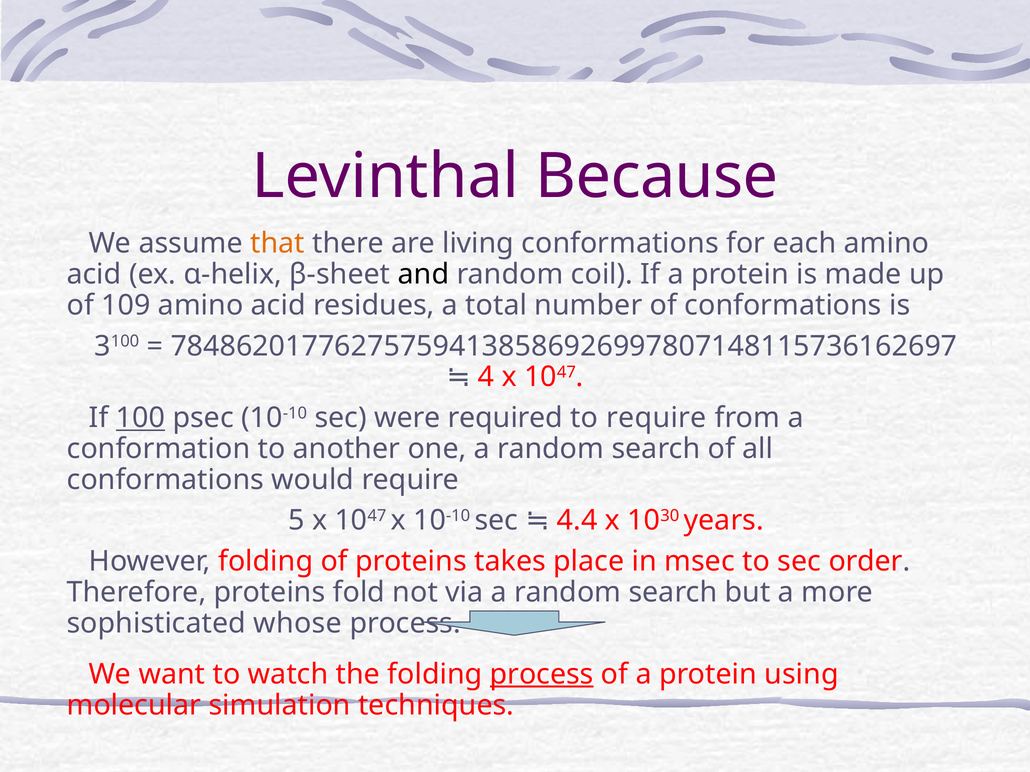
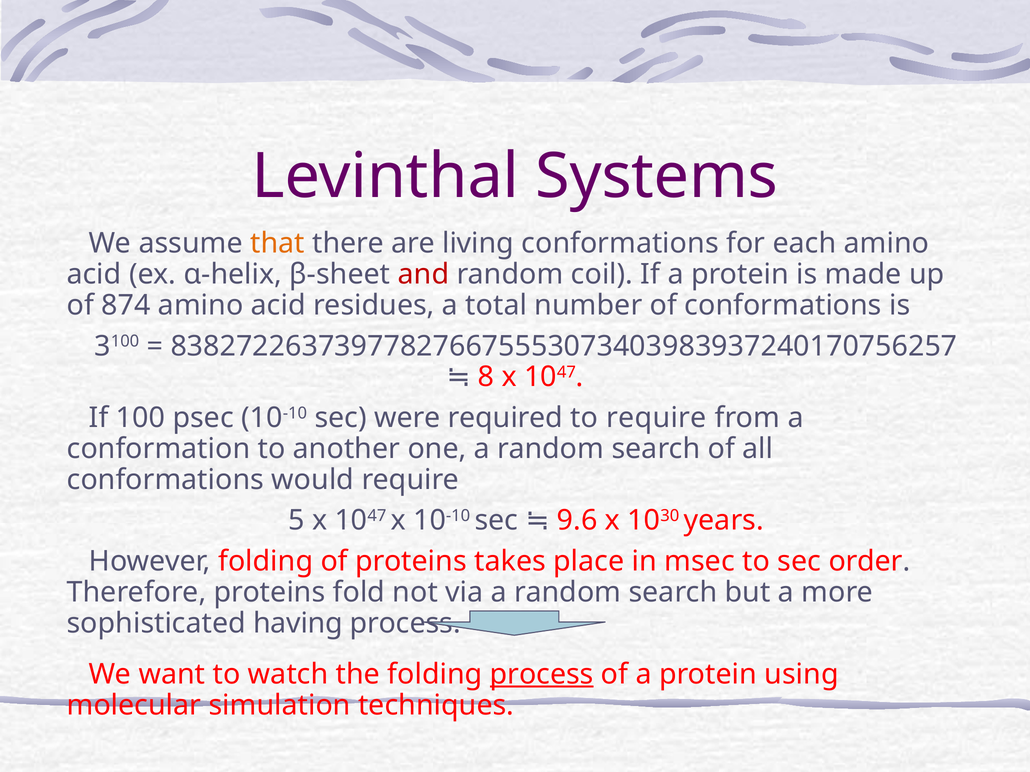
Because: Because -> Systems (657, 177)
and colour: black -> red (423, 274)
109: 109 -> 874 (126, 305)
784862017762757594138586926997807148115736162697: 784862017762757594138586926997807148115736162697 -> 838272263739778276675553073403983937240170756257 (564, 346)
4: 4 -> 8 (486, 377)
100 underline: present -> none (141, 418)
4.4: 4.4 -> 9.6 (577, 521)
whose: whose -> having (298, 624)
